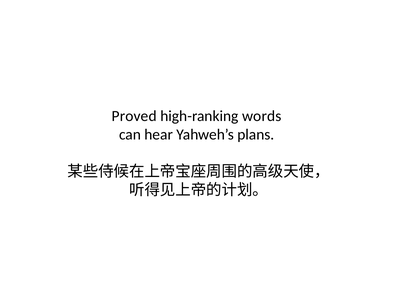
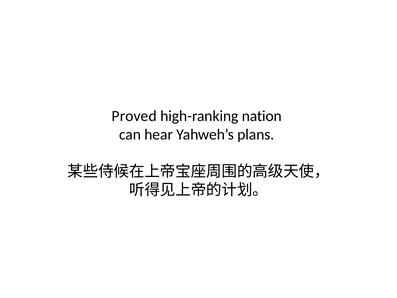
words: words -> nation (262, 116)
